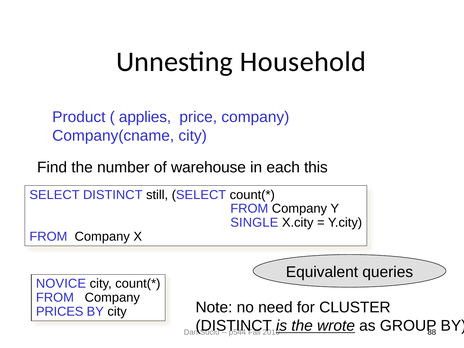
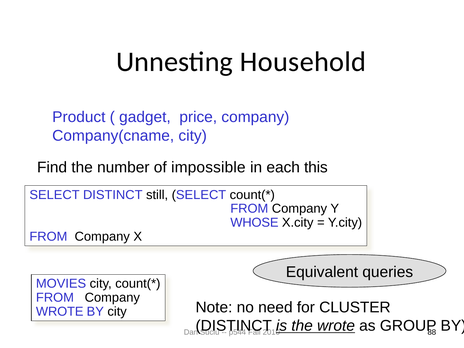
applies: applies -> gadget (145, 117)
warehouse: warehouse -> impossible (208, 167)
SINGLE: SINGLE -> WHOSE (254, 223)
NOVICE: NOVICE -> MOVIES (61, 284)
PRICES: PRICES -> WROTE (60, 312)
